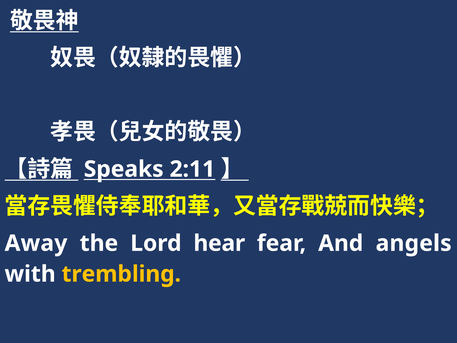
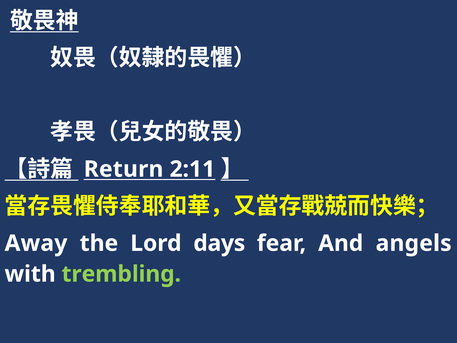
Speaks: Speaks -> Return (124, 169)
hear: hear -> days (219, 243)
trembling colour: yellow -> light green (121, 274)
